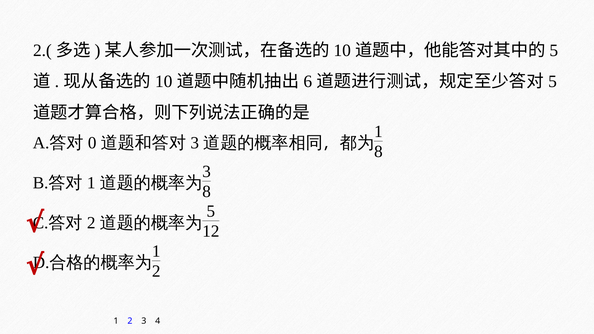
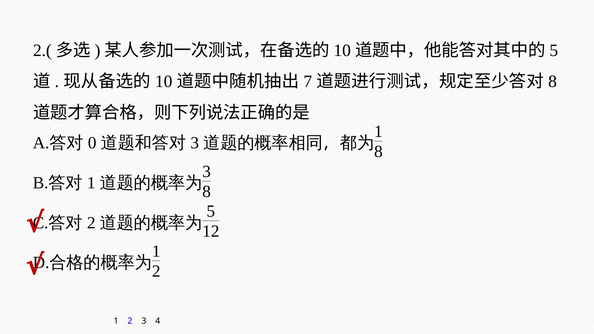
6: 6 -> 7 (308, 82)
5: 5 -> 8 (553, 82)
